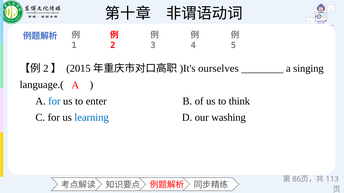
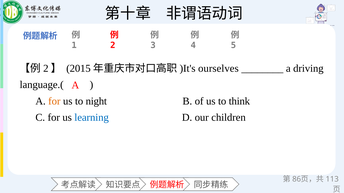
singing: singing -> driving (308, 69)
for colour: blue -> orange (54, 101)
enter: enter -> night (96, 101)
washing: washing -> children (229, 118)
